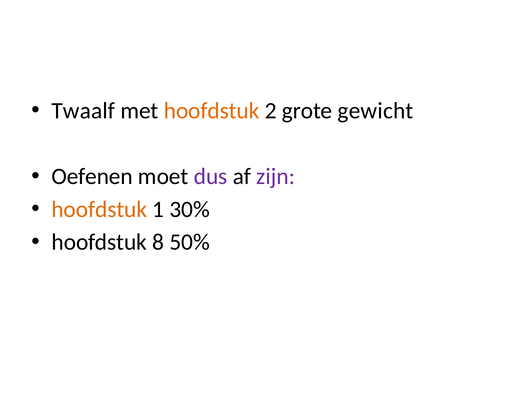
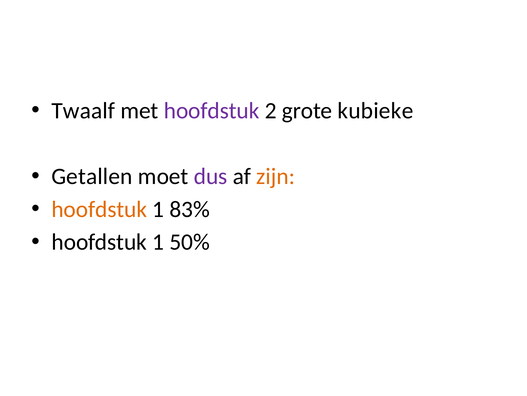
hoofdstuk colour: orange -> purple (212, 111)
gewicht: gewicht -> kubieke (375, 111)
Oefenen: Oefenen -> Getallen (92, 176)
zijn colour: purple -> orange (276, 176)
30%: 30% -> 83% (190, 209)
8: 8 -> 1 (158, 242)
